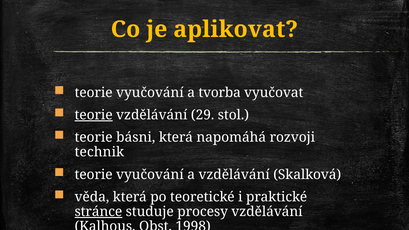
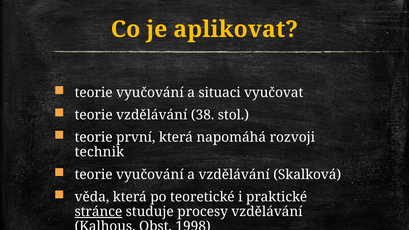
tvorba: tvorba -> situaci (220, 93)
teorie underline: present -> none (94, 115)
29: 29 -> 38 (203, 115)
básni: básni -> první (136, 138)
